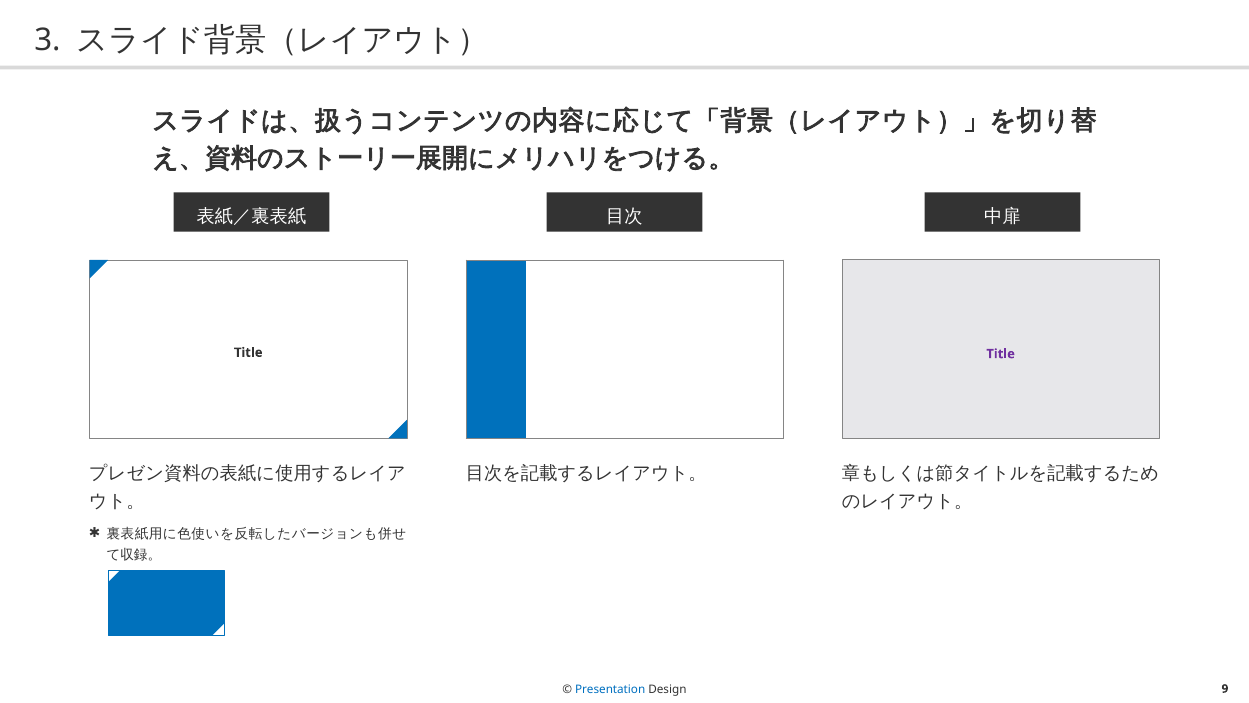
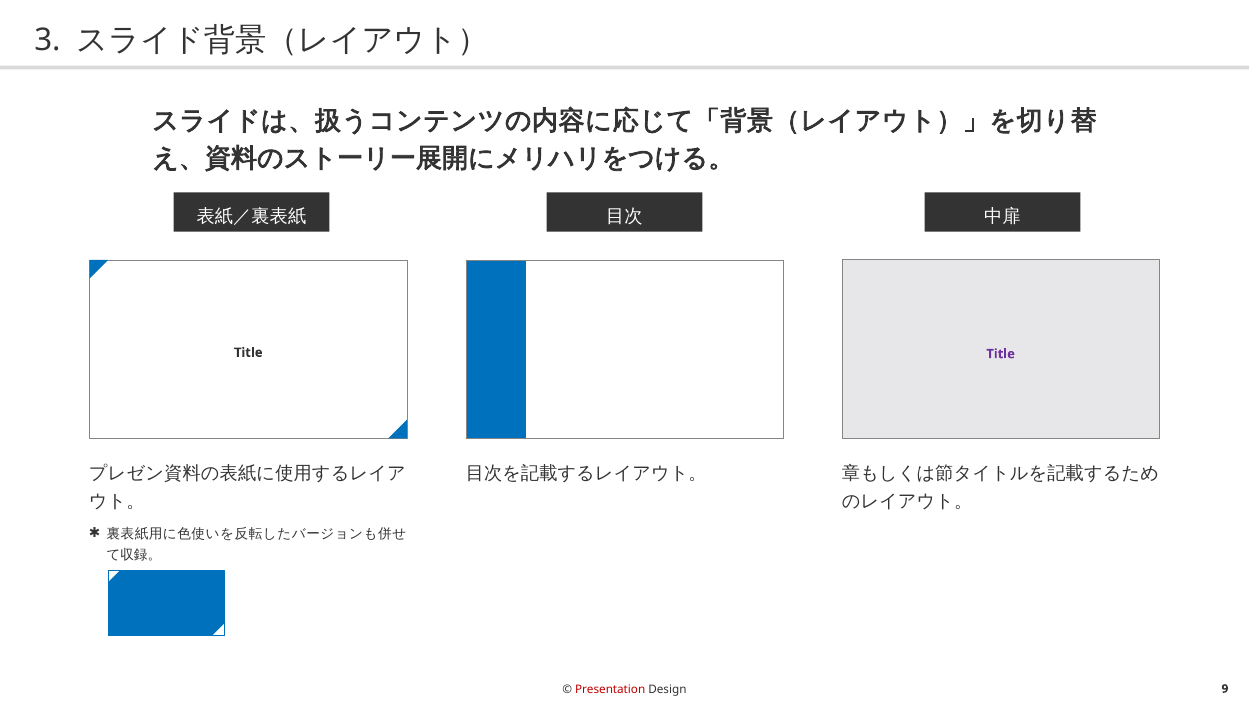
Presentation colour: blue -> red (610, 689)
